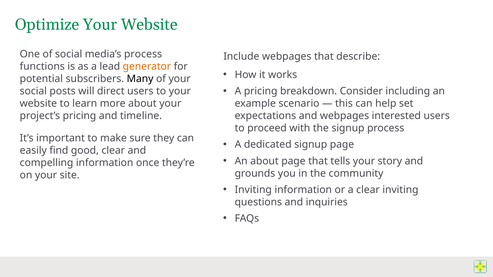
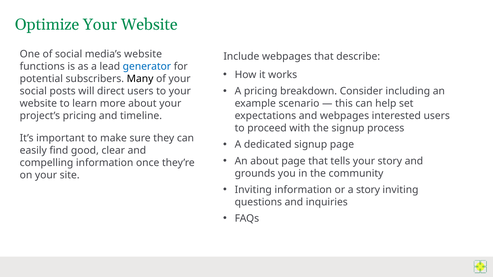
media’s process: process -> website (143, 54)
generator colour: orange -> blue (147, 67)
a clear: clear -> story (368, 190)
